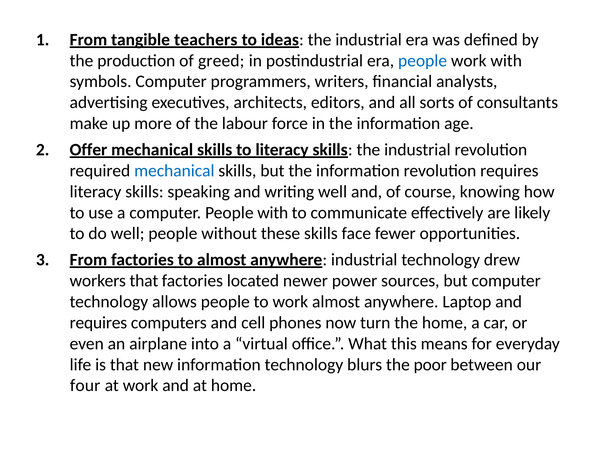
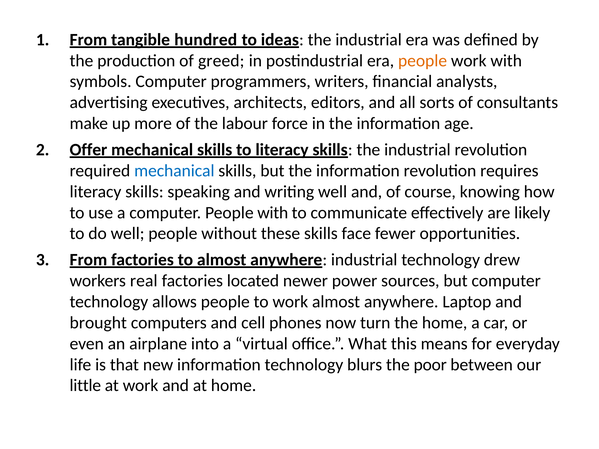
teachers: teachers -> hundred (206, 40)
people colour: blue -> orange (423, 61)
workers that: that -> real (144, 281)
requires: requires -> brought (98, 323)
four: four -> little (85, 386)
